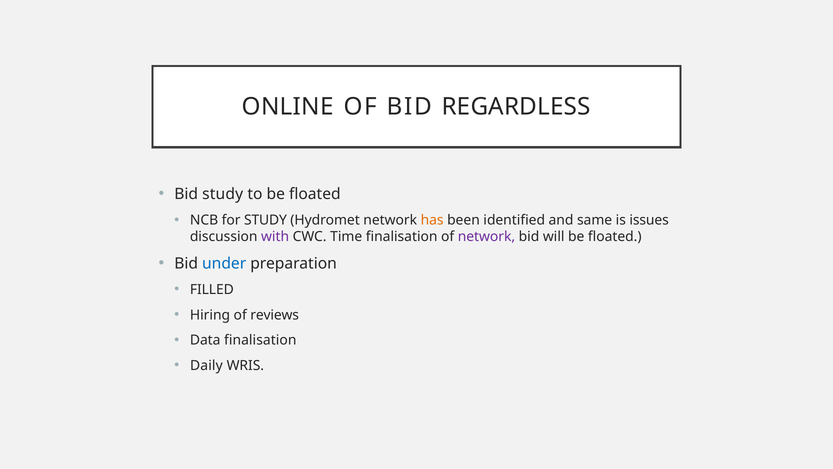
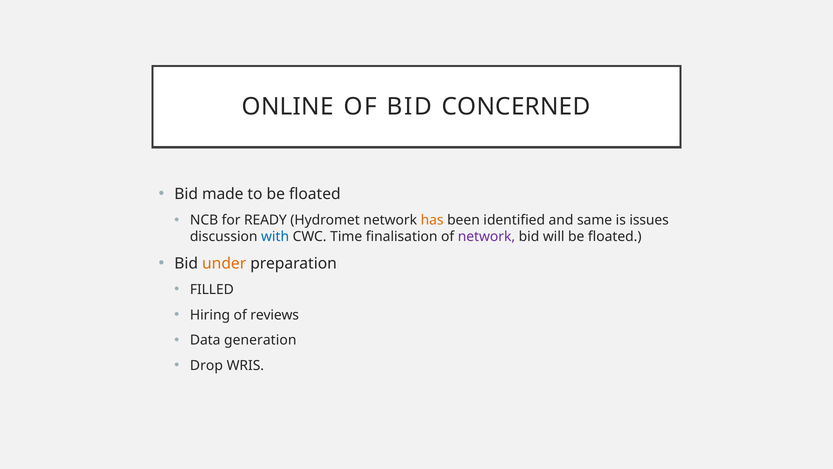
REGARDLESS: REGARDLESS -> CONCERNED (516, 106)
Bid study: study -> made (223, 194)
for STUDY: STUDY -> READY (265, 220)
with colour: purple -> blue (275, 237)
under colour: blue -> orange (224, 263)
Data finalisation: finalisation -> generation (260, 340)
Daily: Daily -> Drop (206, 365)
